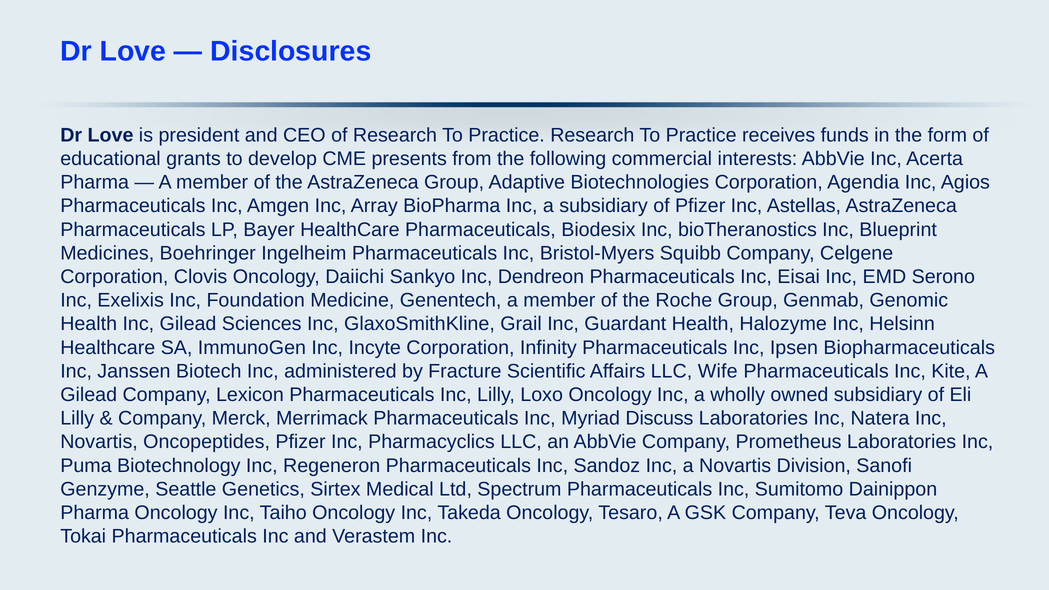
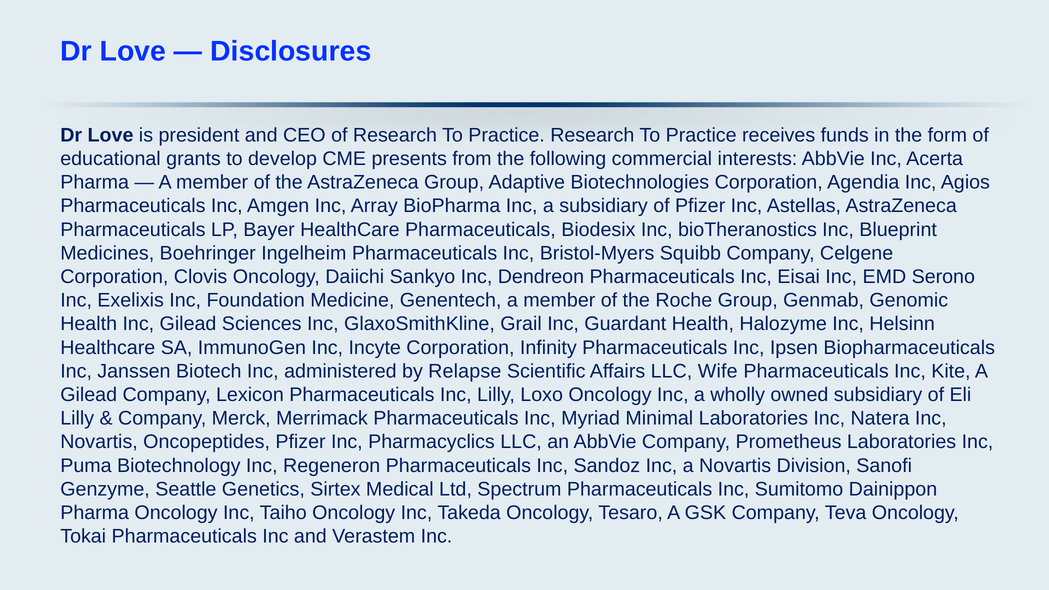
Fracture: Fracture -> Relapse (465, 371)
Discuss: Discuss -> Minimal (659, 418)
